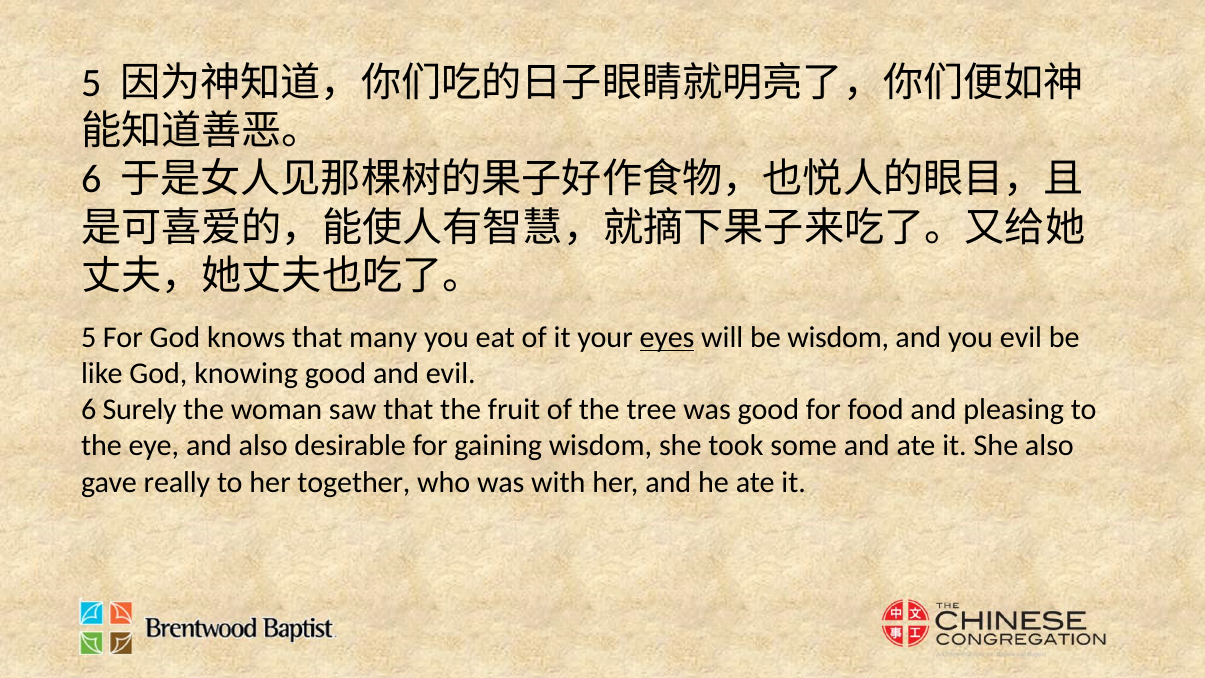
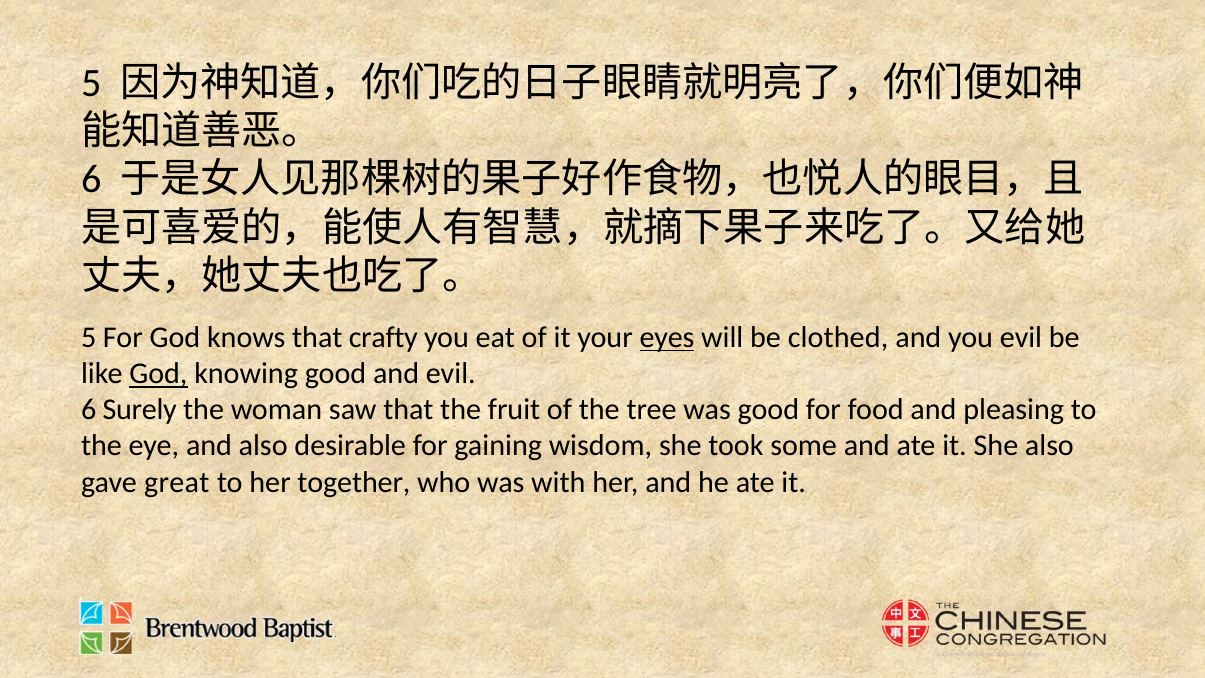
many: many -> crafty (383, 337)
be wisdom: wisdom -> clothed (838, 337)
God underline: none -> present (158, 374)
really: really -> great (177, 482)
